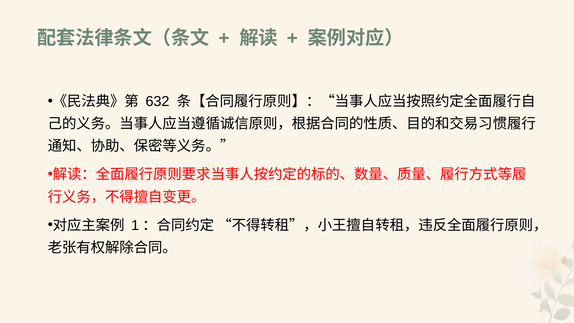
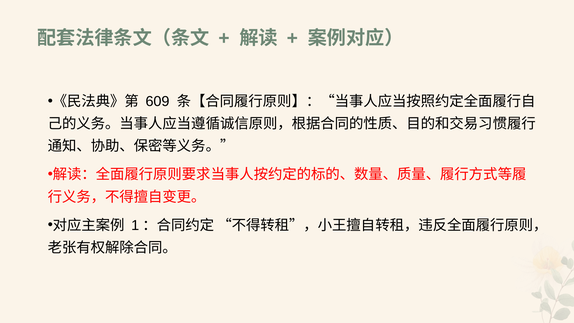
632: 632 -> 609 (157, 101)
